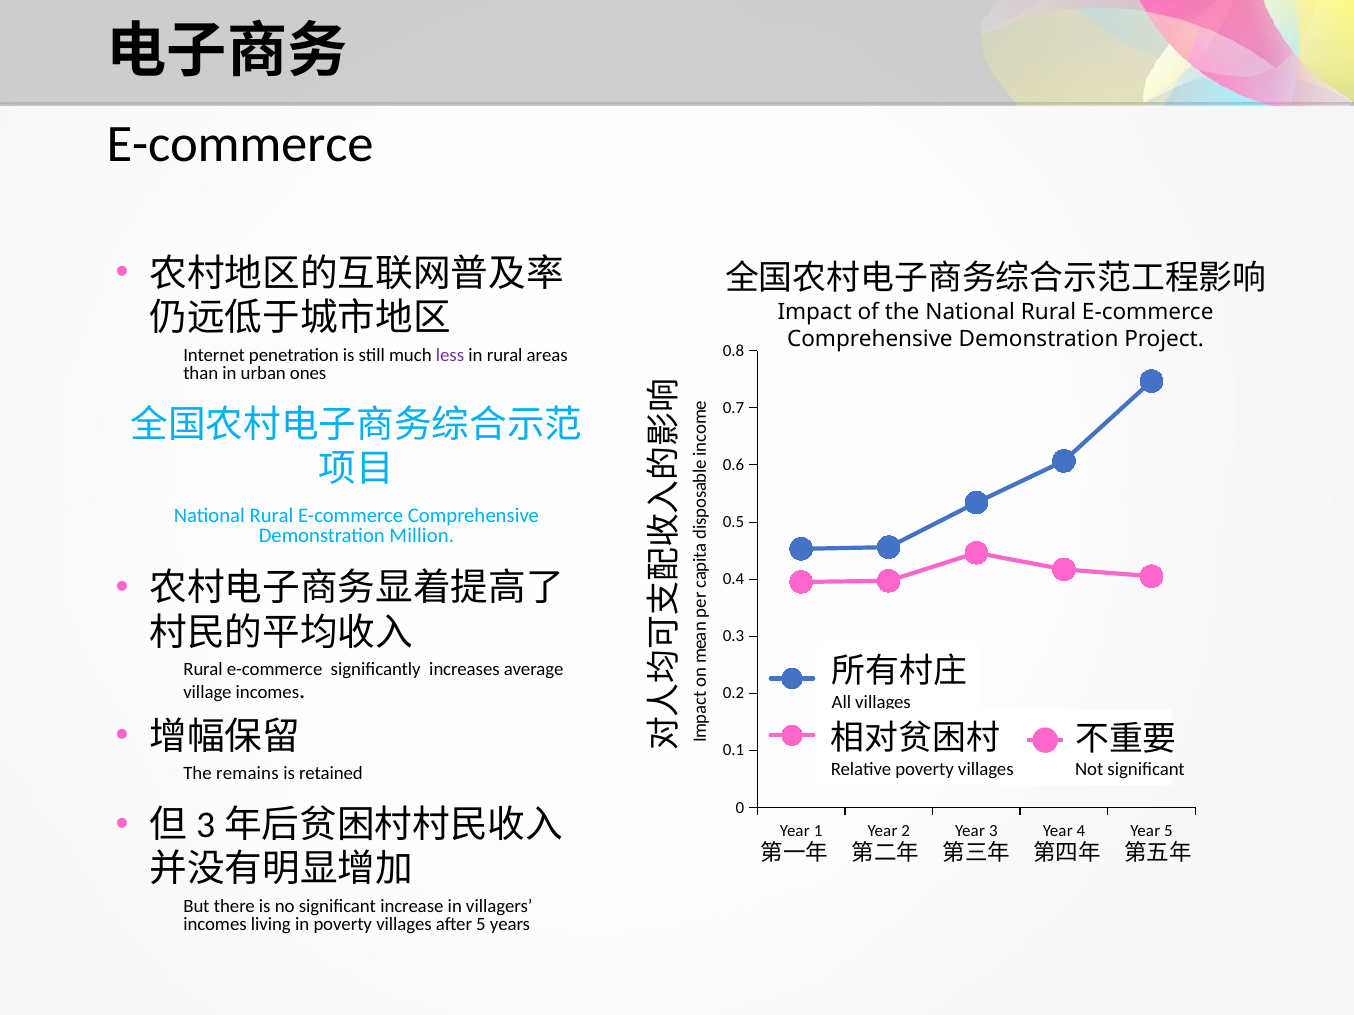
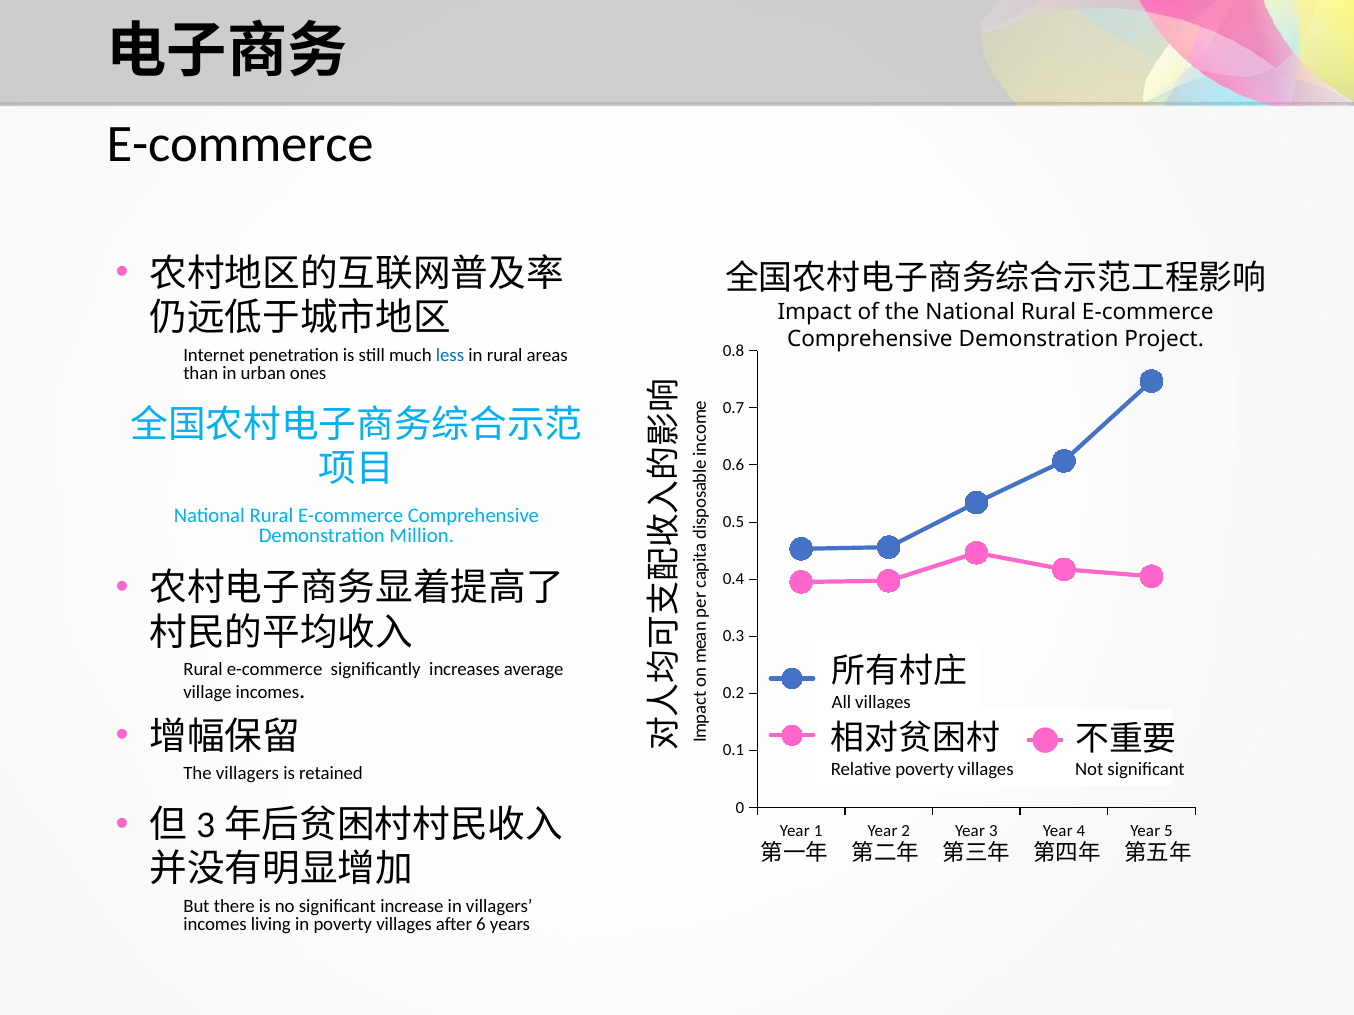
less colour: purple -> blue (450, 355)
The remains: remains -> villagers (247, 774)
after 5: 5 -> 6 (481, 925)
